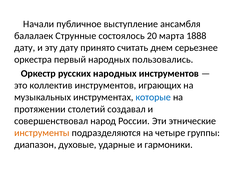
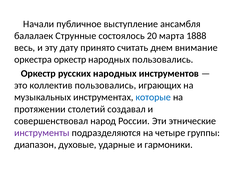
дату: дату -> весь (25, 48)
серьезнее: серьезнее -> внимание (196, 48)
оркестра первый: первый -> оркестр (70, 59)
коллектив инструментов: инструментов -> пользовались (105, 85)
инструменты colour: orange -> purple (42, 133)
